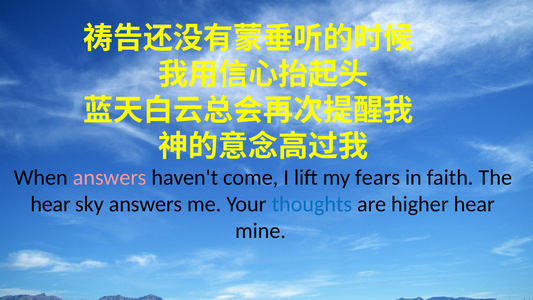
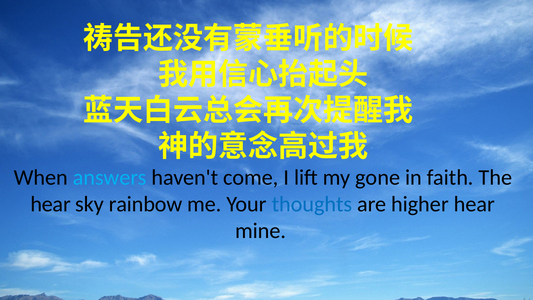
answers colour: pink -> light blue (110, 177)
fears: fears -> gone (378, 177)
sky answers: answers -> rainbow (146, 204)
